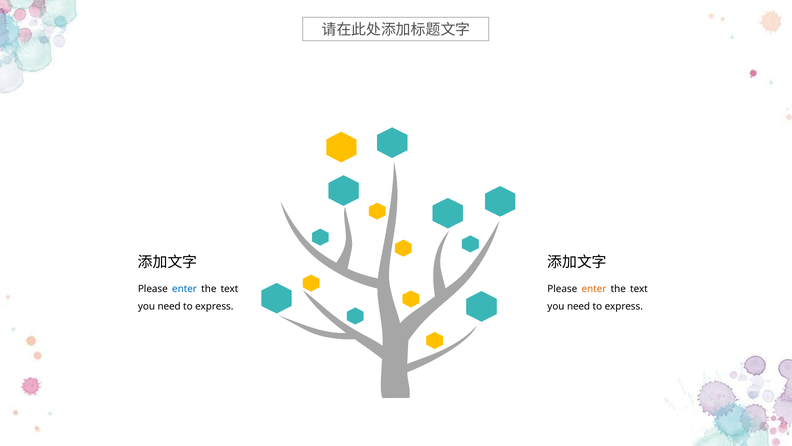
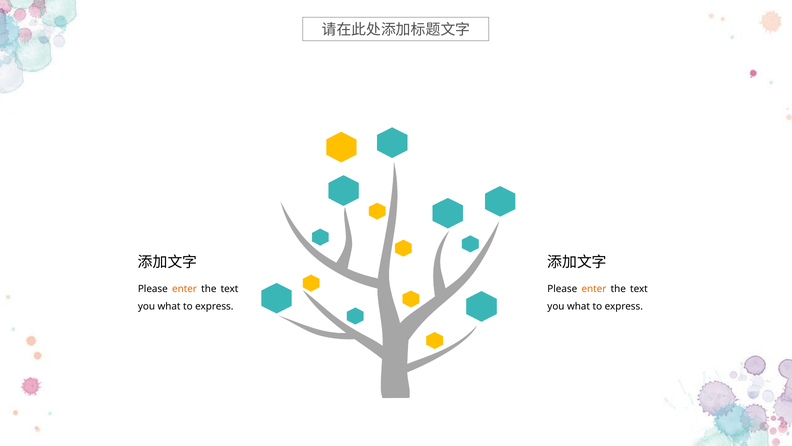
enter colour: blue -> orange (185, 288)
need: need -> what (169, 306)
need: need -> what (578, 306)
